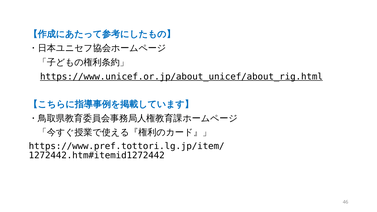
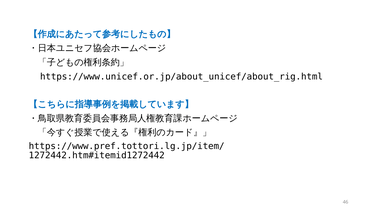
https://www.unicef.or.jp/about_unicef/about_rig.html underline: present -> none (181, 77)
